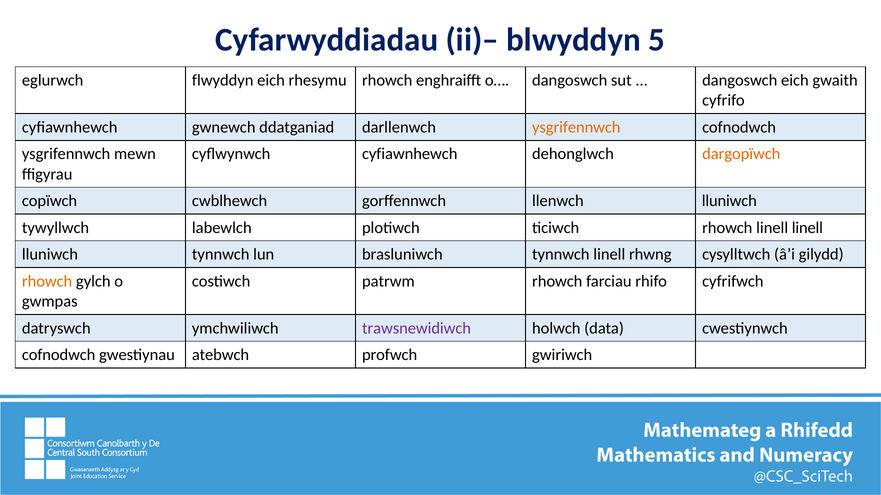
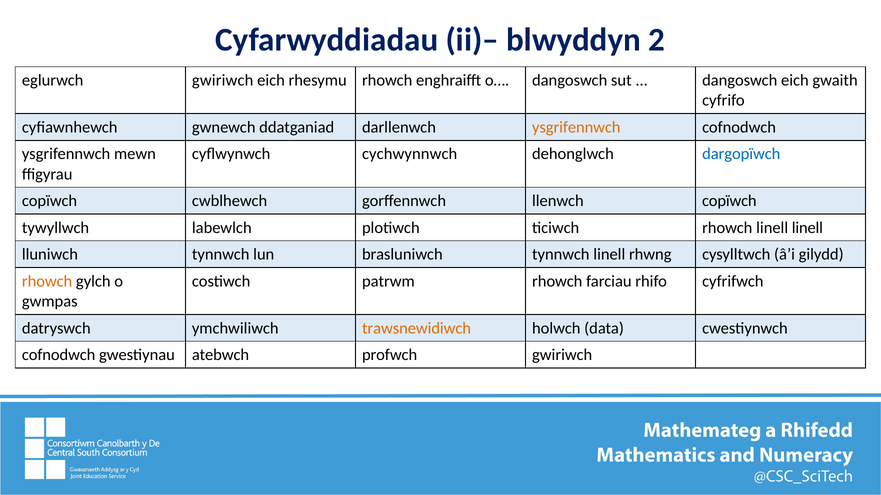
5: 5 -> 2 (657, 40)
eglurwch flwyddyn: flwyddyn -> gwiriwch (223, 80)
cyflwynwch cyfiawnhewch: cyfiawnhewch -> cychwynnwch (410, 154)
dargopïwch colour: orange -> blue (741, 154)
llenwch lluniwch: lluniwch -> copïwch (729, 201)
trawsnewidiwch colour: purple -> orange (417, 328)
